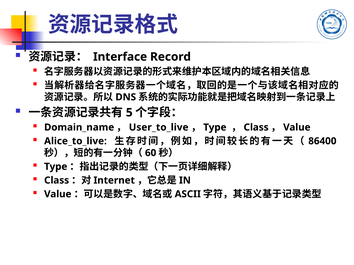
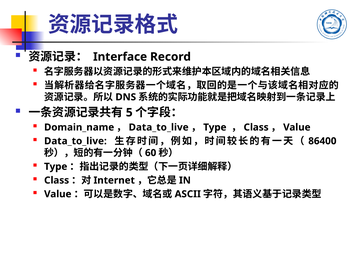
User_to_live: User_to_live -> Data_to_live (159, 128)
Alice_to_live: Alice_to_live -> Data_to_live (75, 141)
